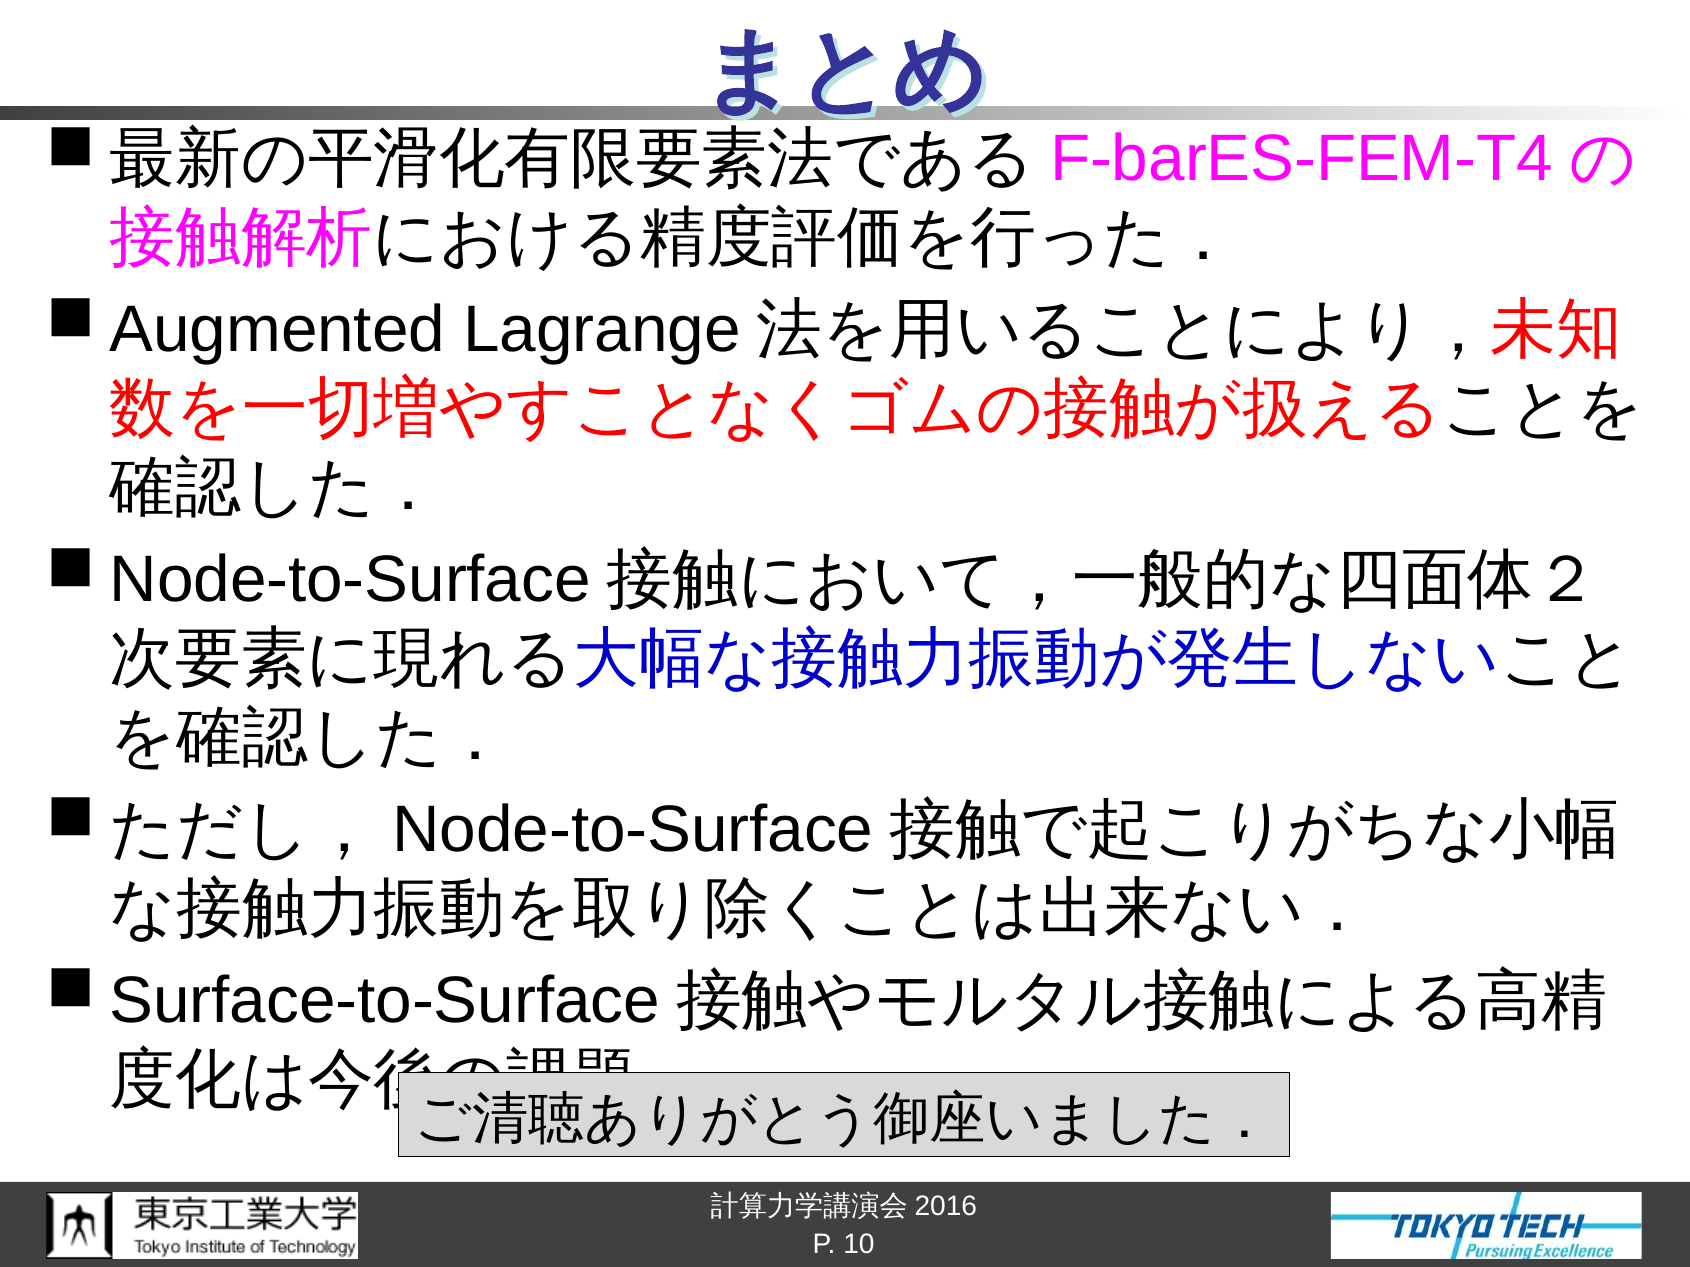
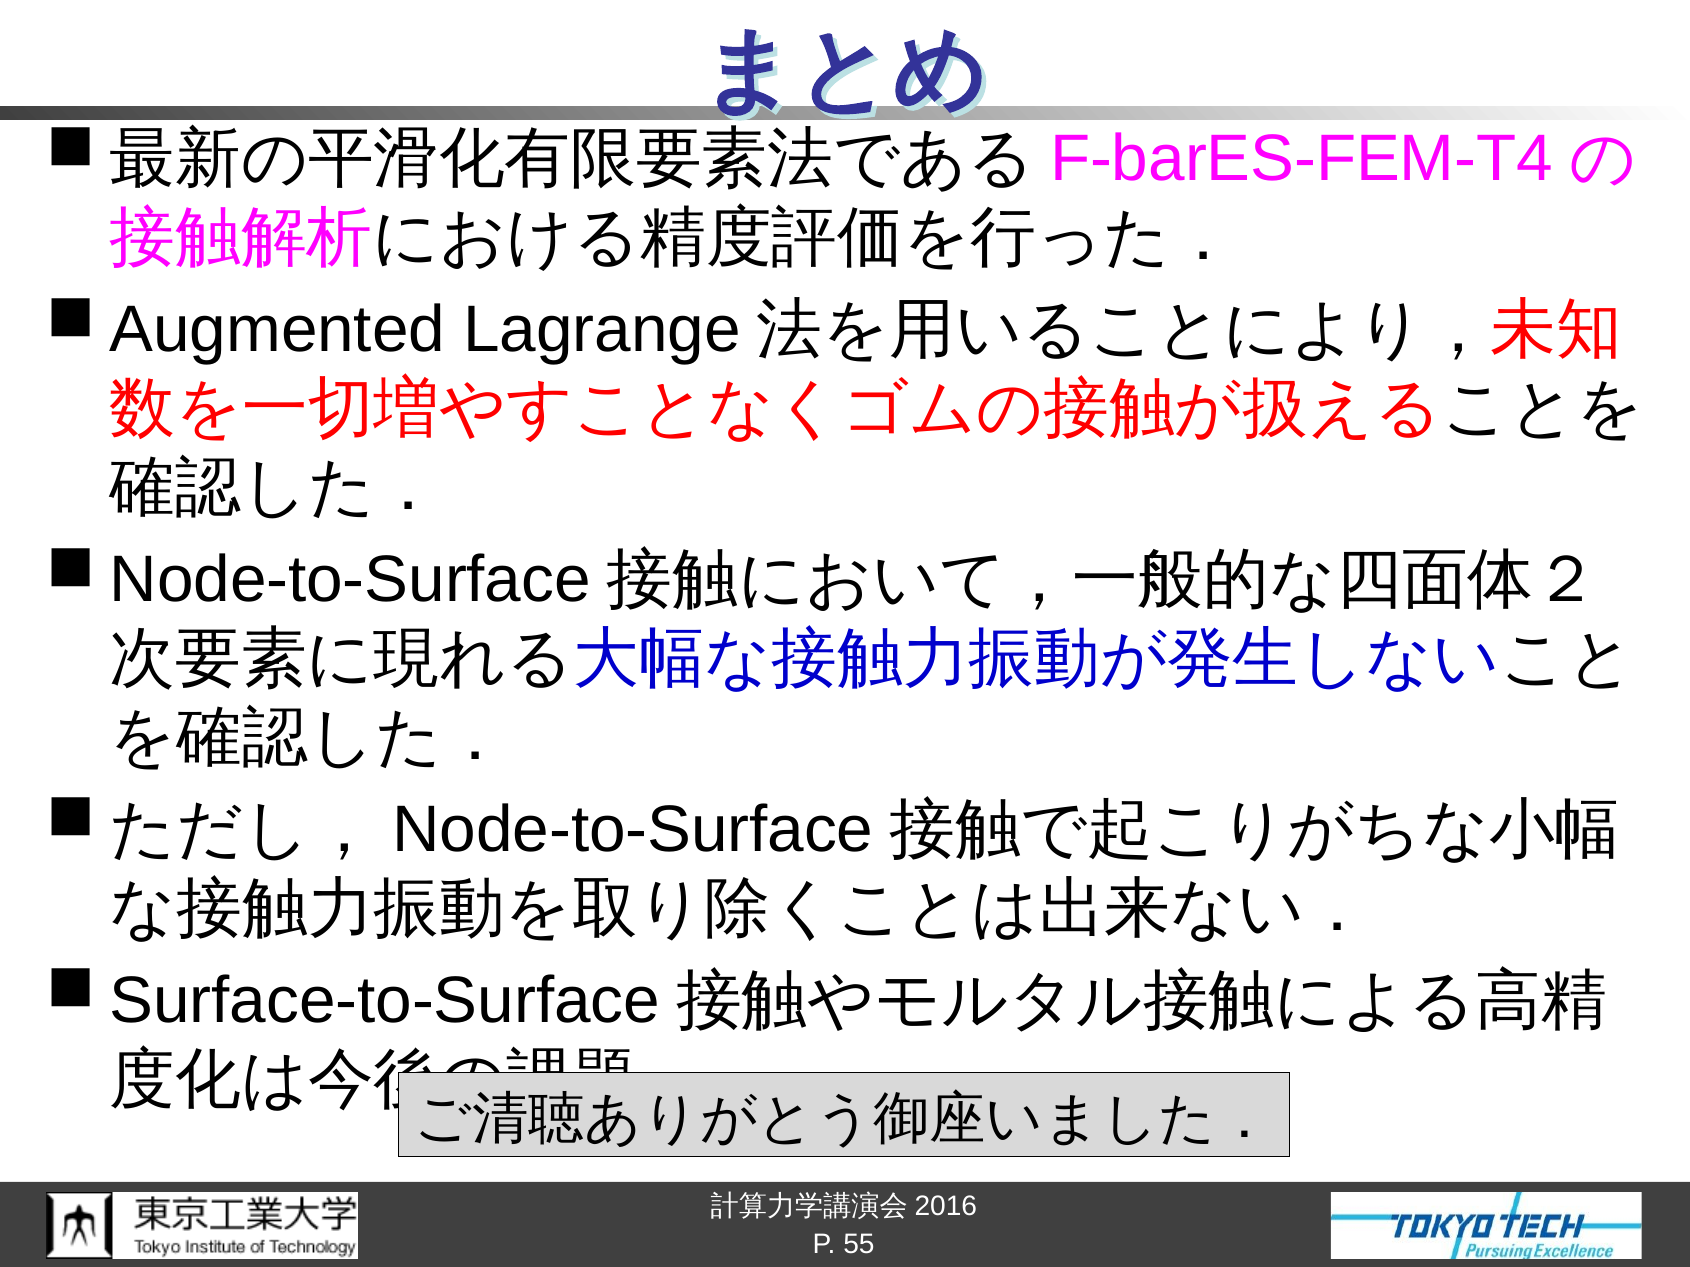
10: 10 -> 55 (859, 1245)
